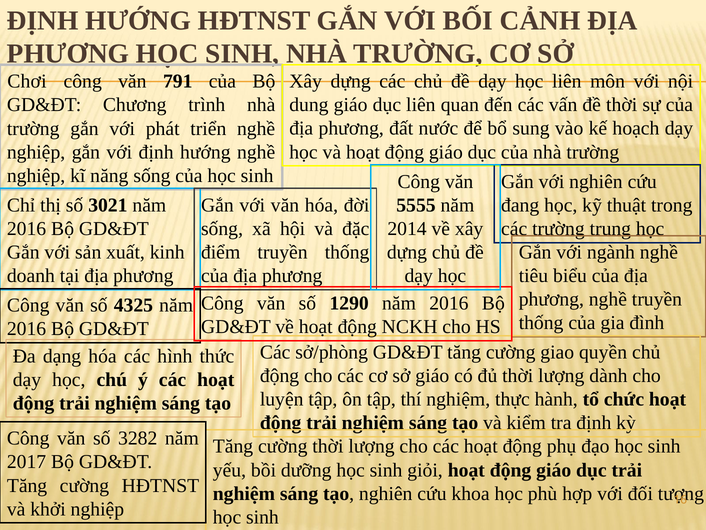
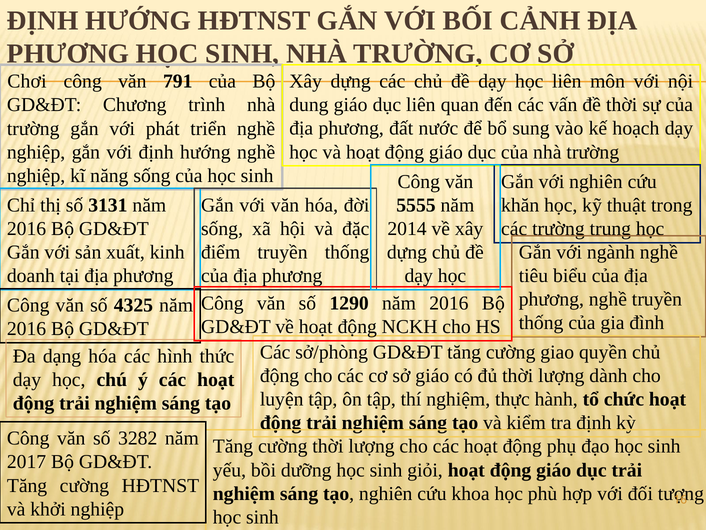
3021: 3021 -> 3131 (108, 205)
đang: đang -> khăn (520, 205)
